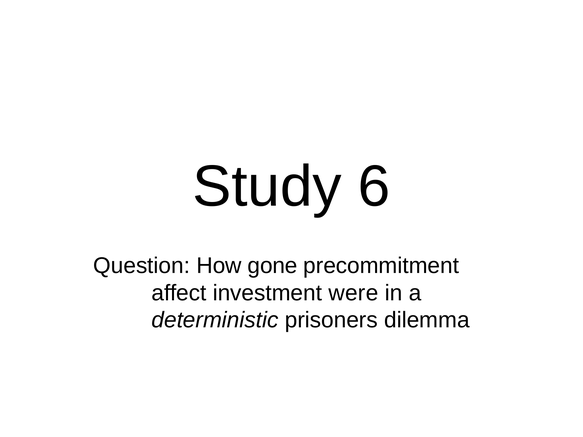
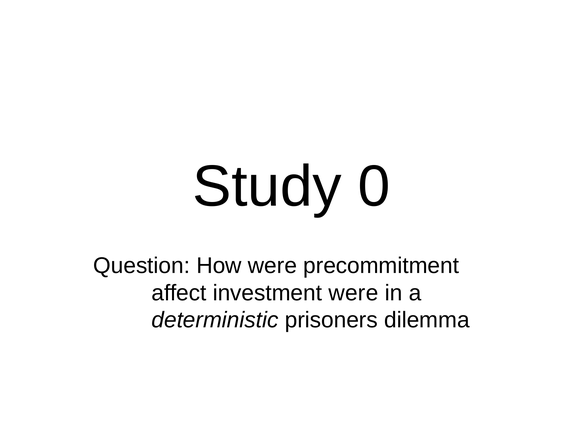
6: 6 -> 0 (374, 187)
How gone: gone -> were (272, 266)
